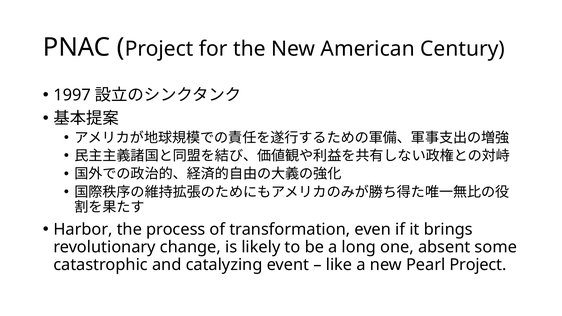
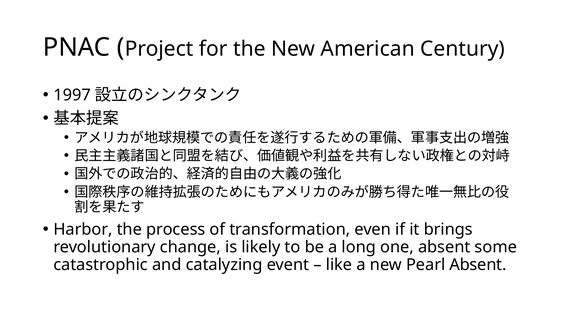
Pearl Project: Project -> Absent (478, 265)
